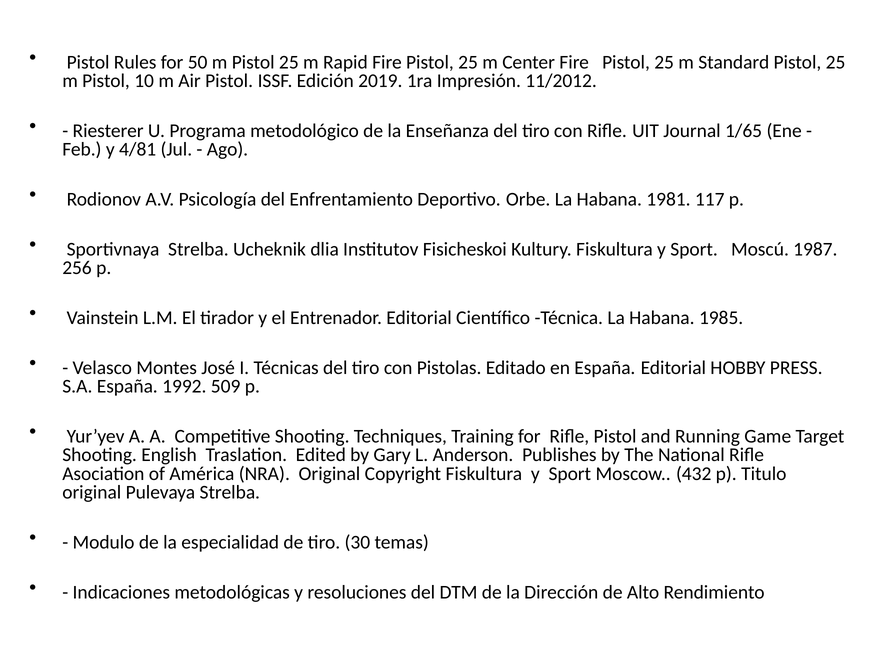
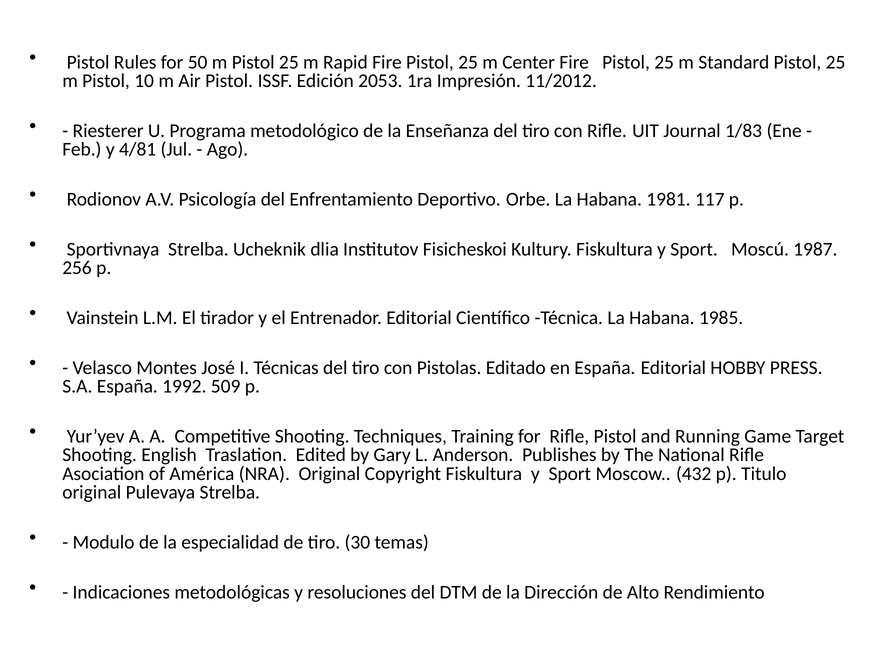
2019: 2019 -> 2053 (380, 81)
1/65: 1/65 -> 1/83 (744, 131)
